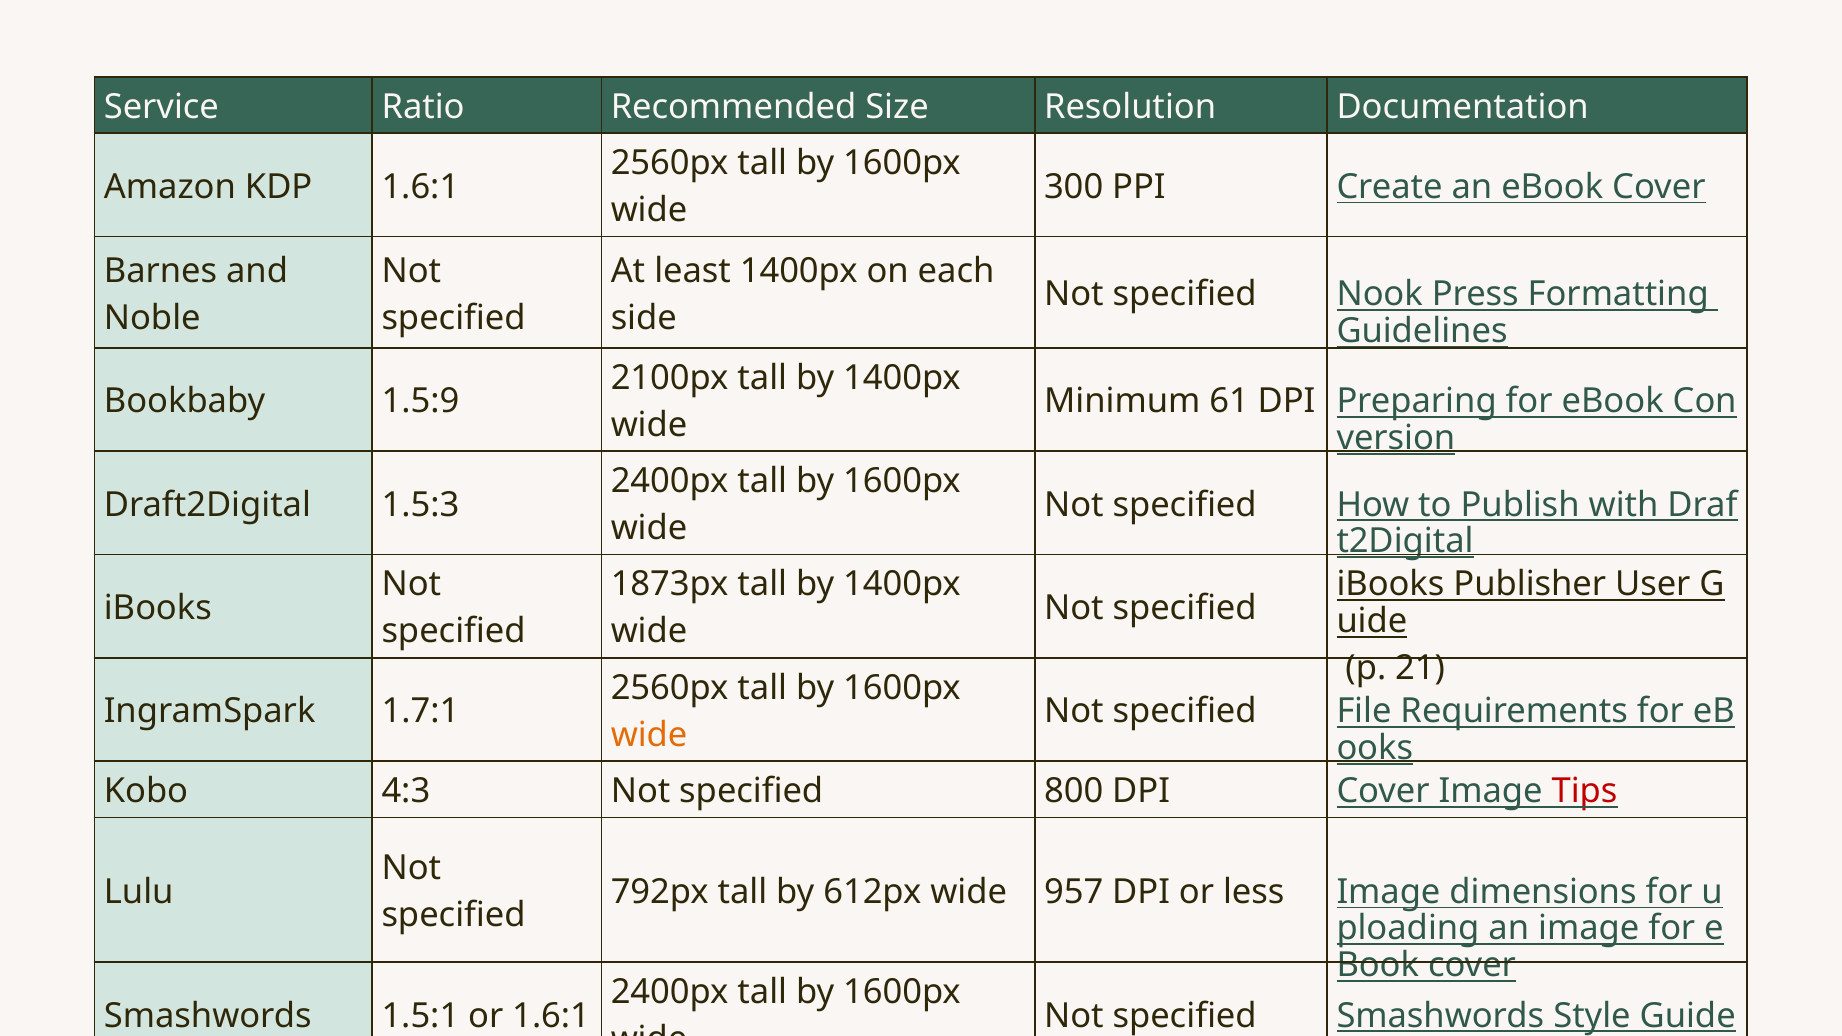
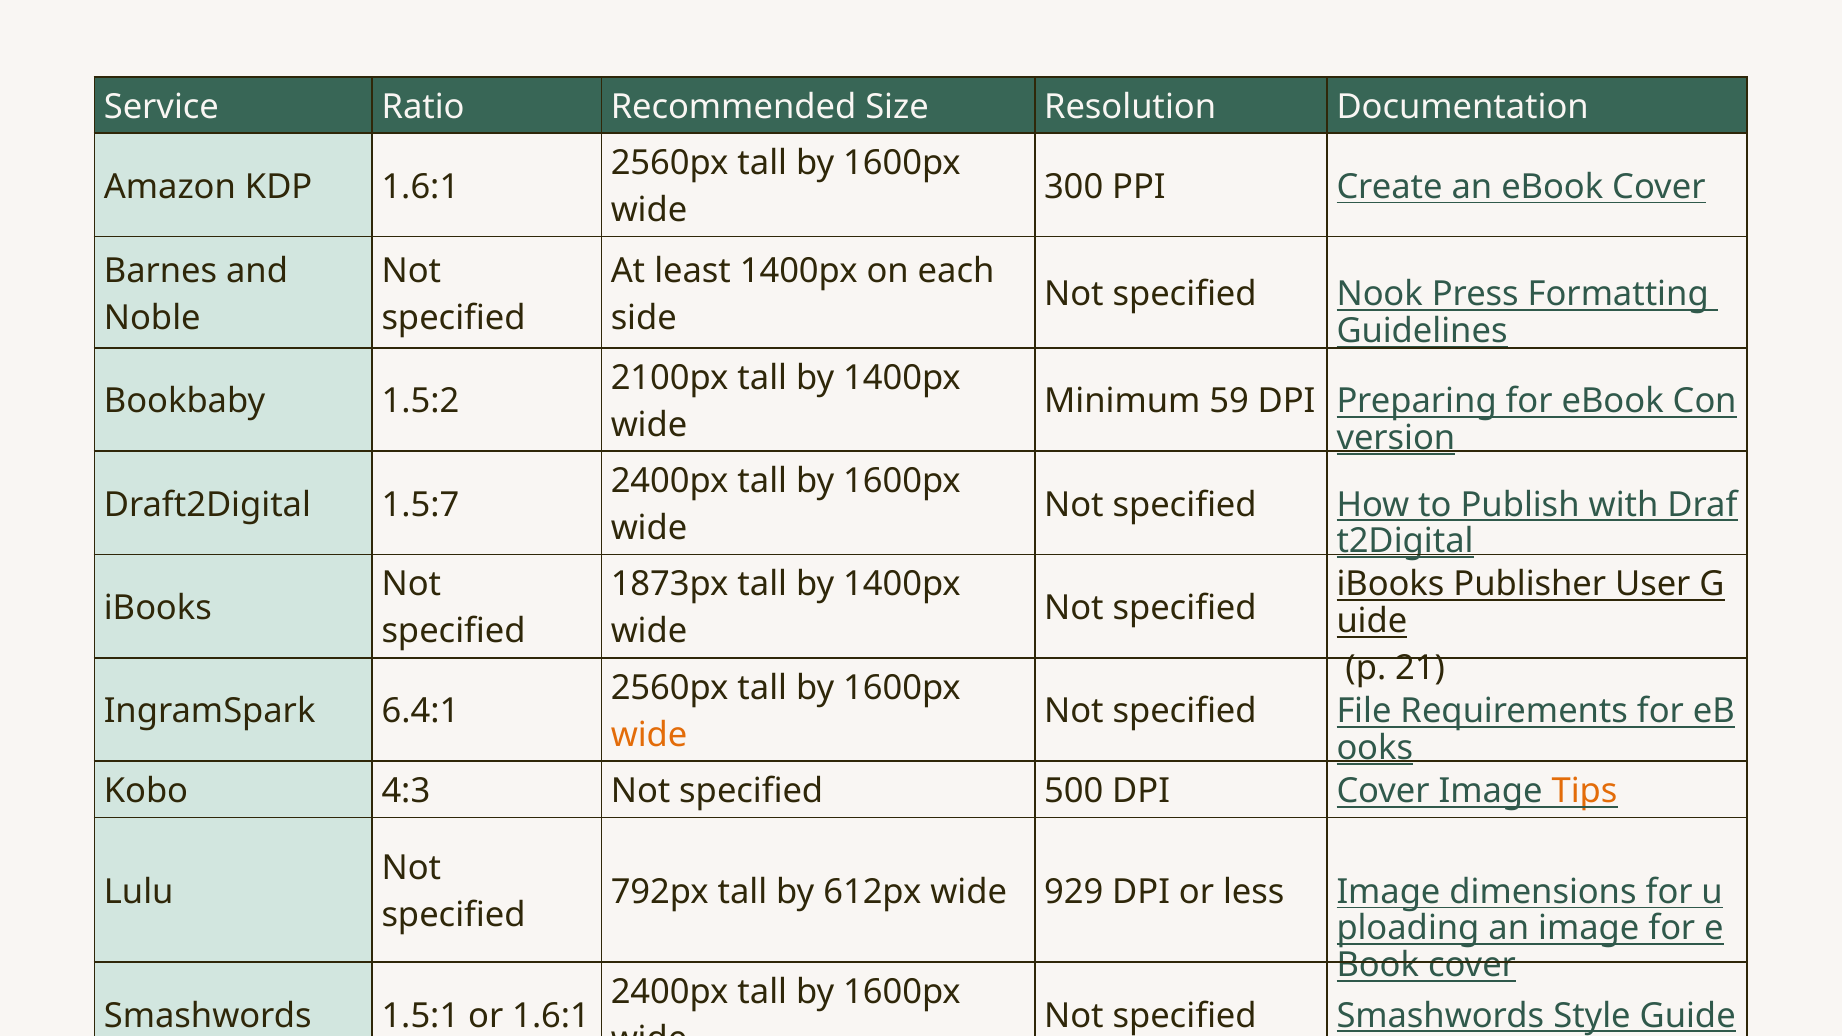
1.5:9: 1.5:9 -> 1.5:2 (420, 401)
61: 61 -> 59 (1229, 401)
1.5:3: 1.5:3 -> 1.5:7 (420, 505)
1.7:1: 1.7:1 -> 6.4:1 (420, 712)
800: 800 -> 500 (1074, 791)
Tips colour: red -> orange (1585, 791)
957: 957 -> 929 (1074, 892)
